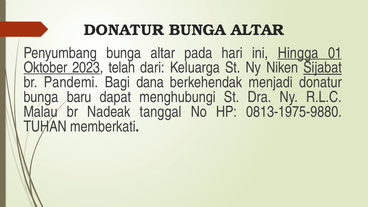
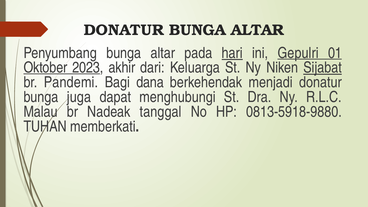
hari underline: none -> present (232, 53)
Hingga: Hingga -> Gepulri (298, 53)
telah: telah -> akhir (122, 68)
baru: baru -> juga (79, 97)
0813-1975-9880: 0813-1975-9880 -> 0813-5918-9880 (294, 112)
